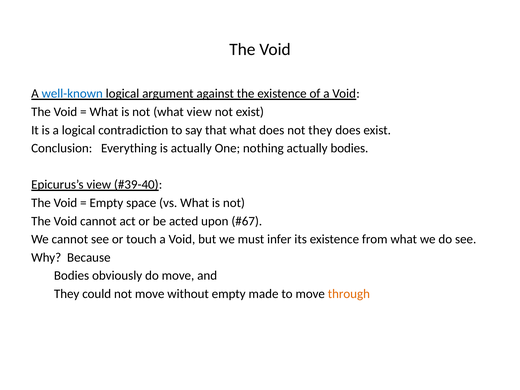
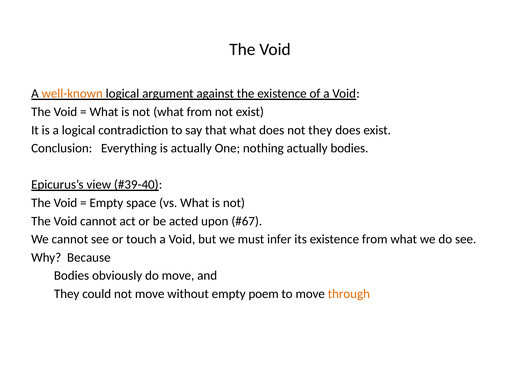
well-known colour: blue -> orange (72, 94)
what view: view -> from (199, 112)
made: made -> poem (264, 294)
